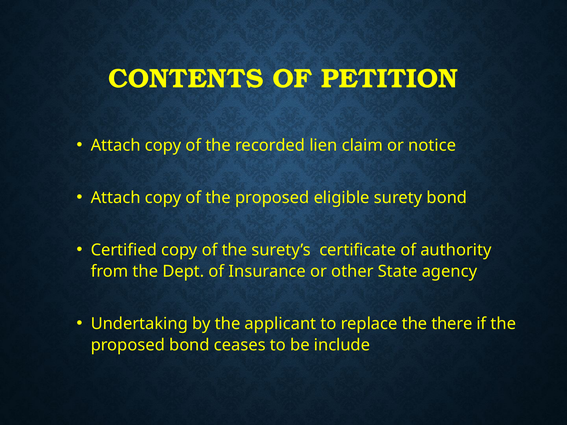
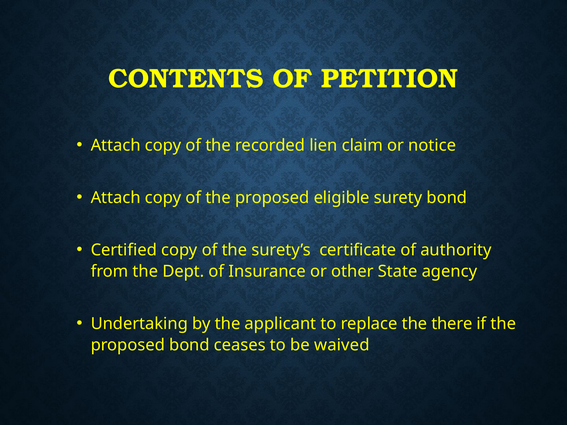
include: include -> waived (342, 345)
